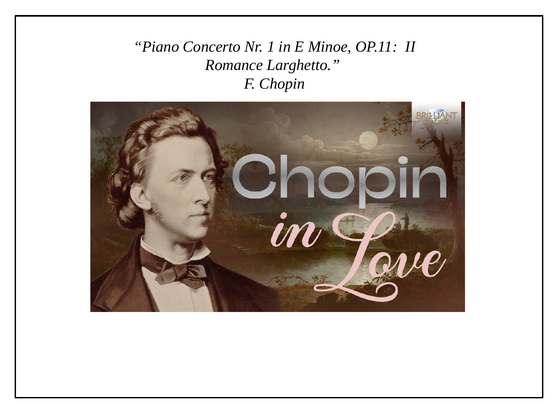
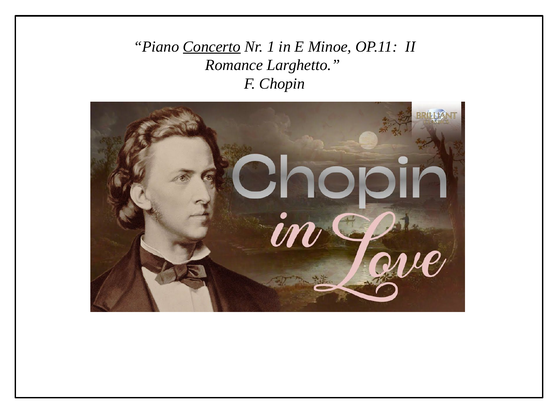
Concerto underline: none -> present (212, 47)
